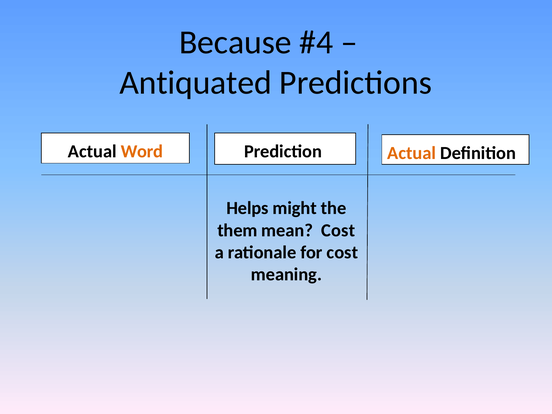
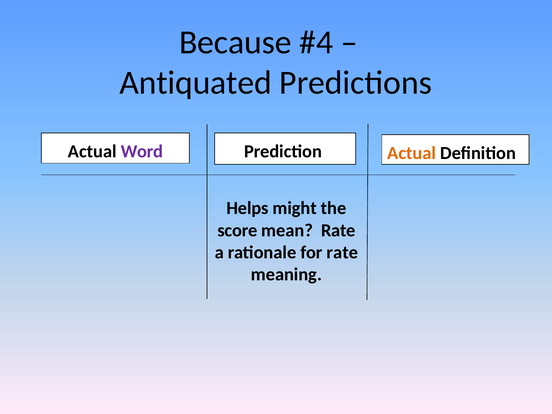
Word colour: orange -> purple (142, 152)
them: them -> score (237, 230)
mean Cost: Cost -> Rate (338, 230)
for cost: cost -> rate (342, 252)
